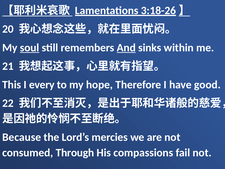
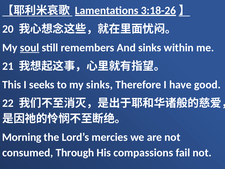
And underline: present -> none (126, 48)
every: every -> seeks (42, 85)
my hope: hope -> sinks (99, 85)
Because: Because -> Morning (22, 137)
